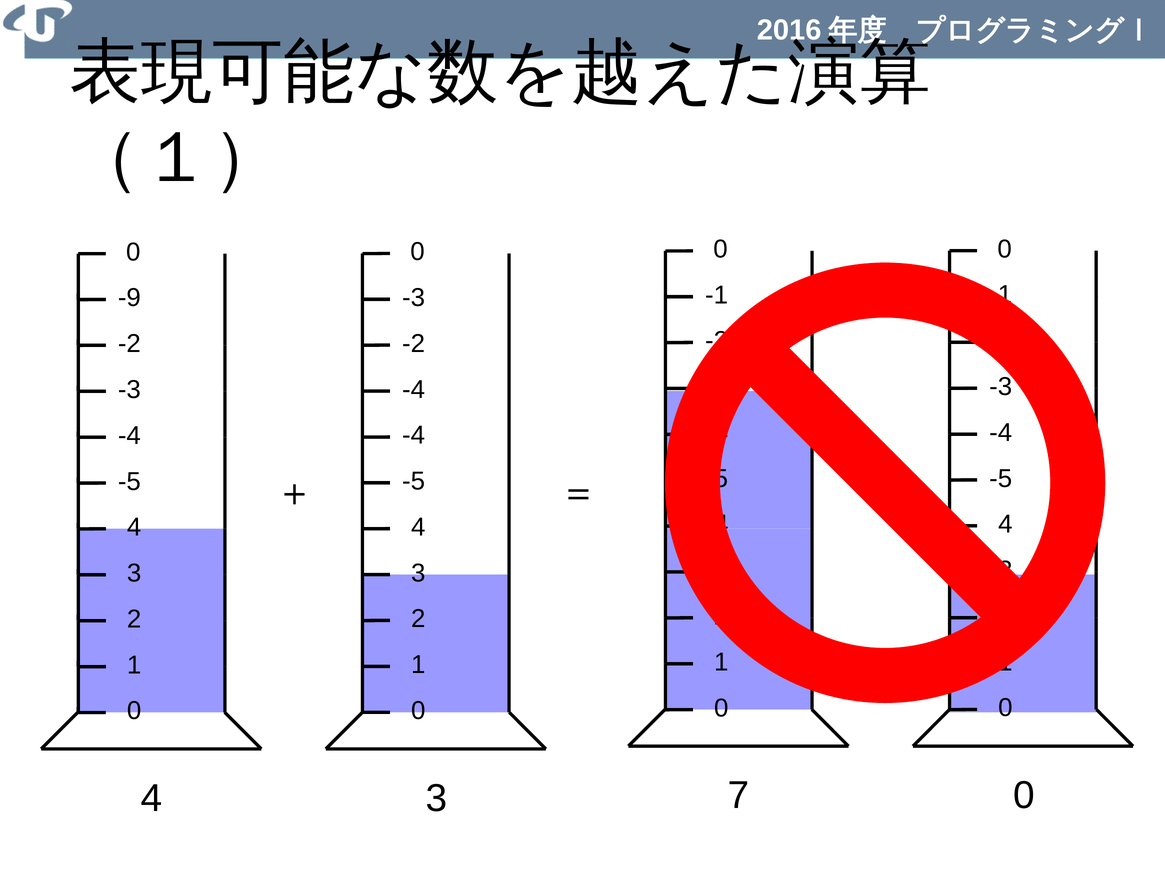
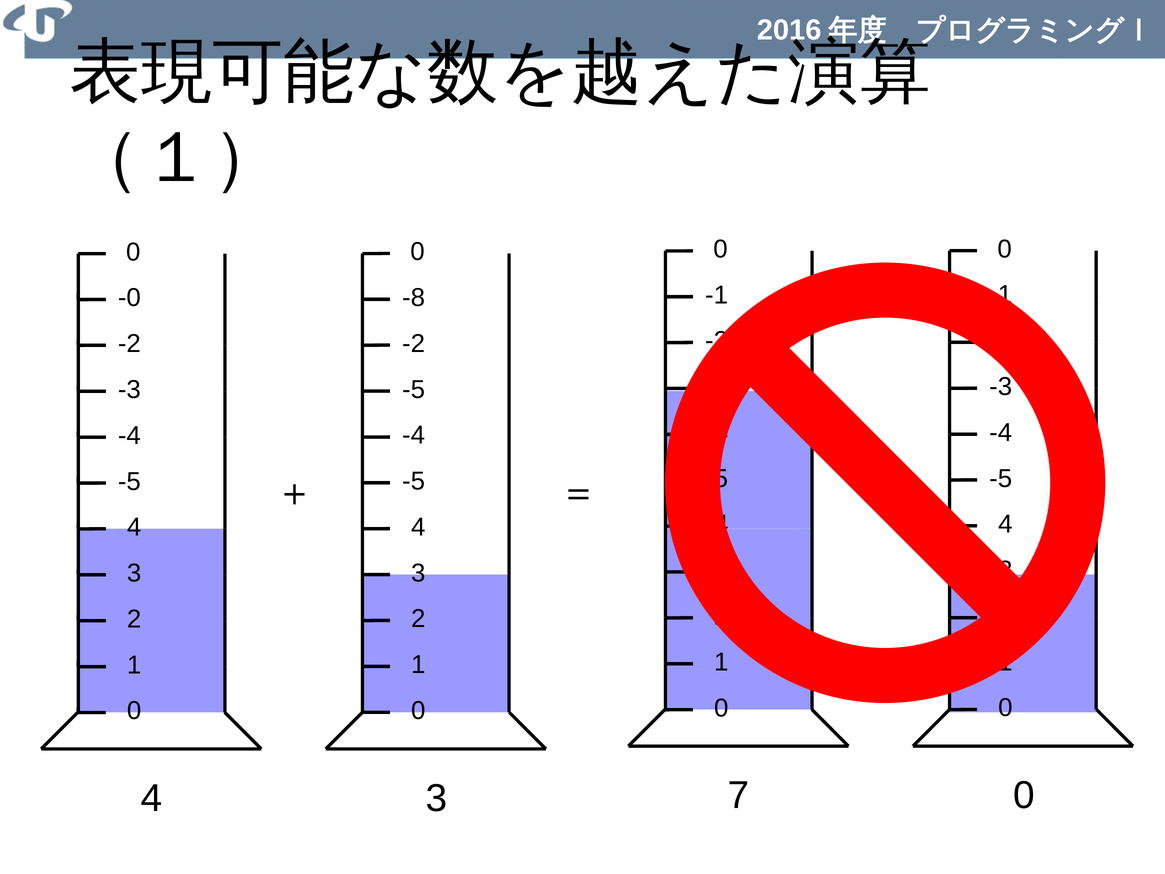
-3: -3 -> -8 (414, 298)
-9: -9 -> -0 (129, 298)
-4: -4 -> -5 (414, 389)
